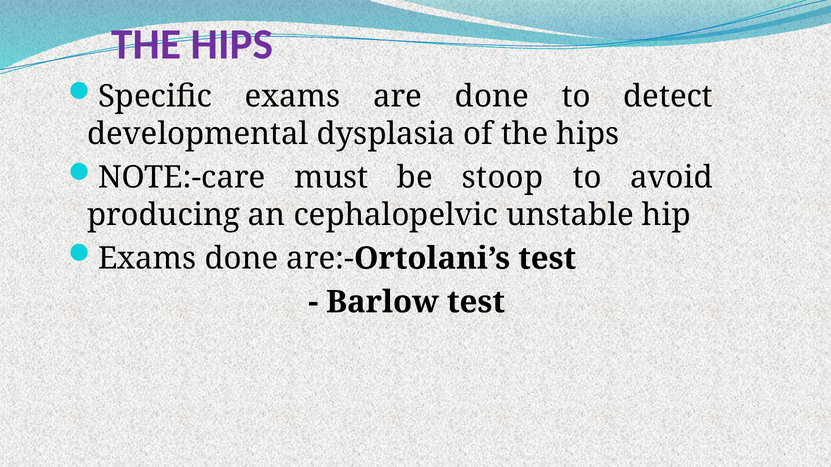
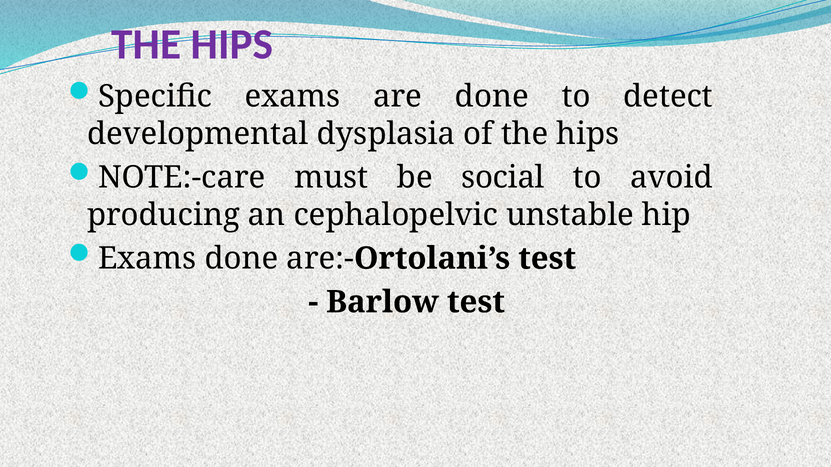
stoop: stoop -> social (503, 178)
